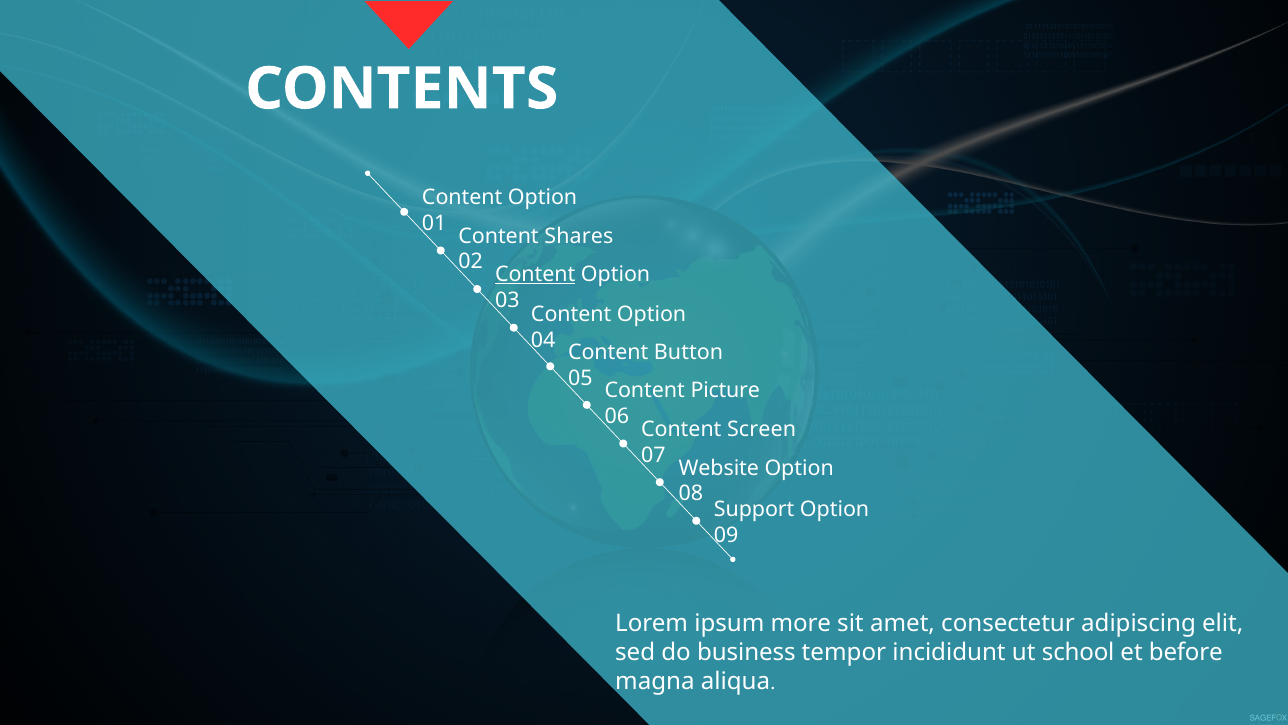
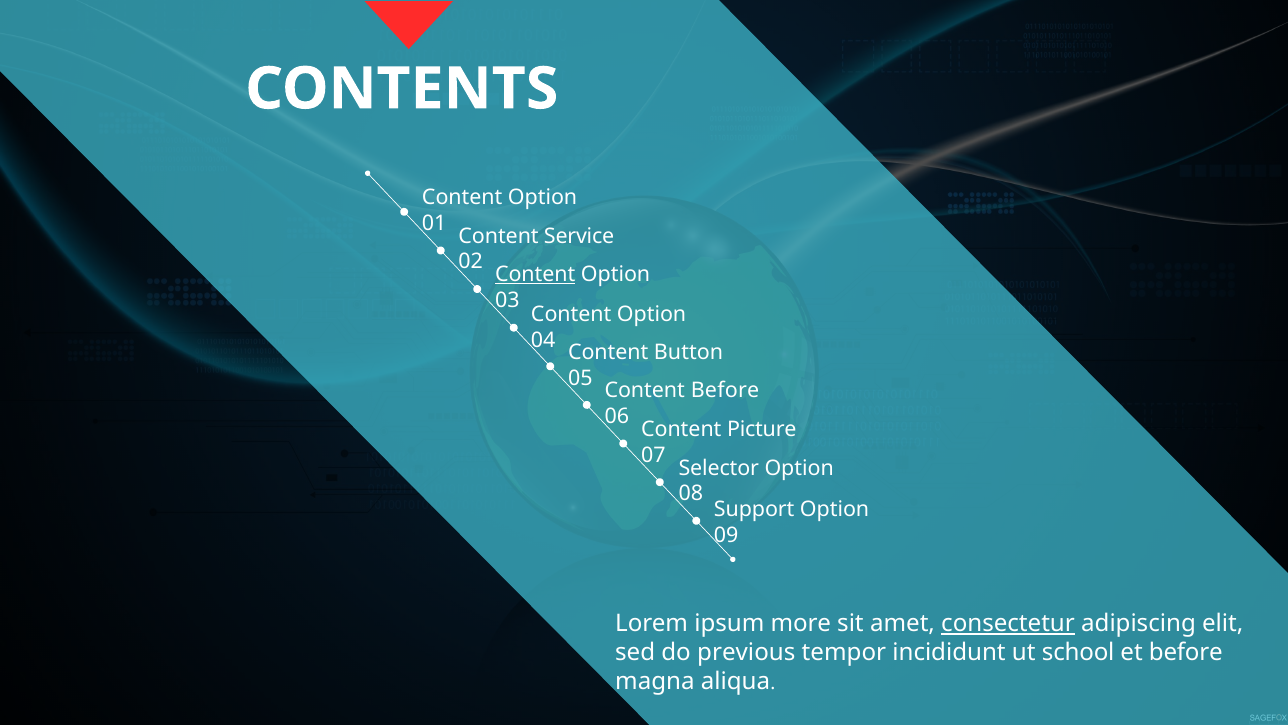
Shares: Shares -> Service (579, 236)
Content Picture: Picture -> Before (725, 390)
Screen: Screen -> Picture (762, 429)
Website: Website -> Selector (719, 468)
consectetur underline: none -> present (1008, 623)
business: business -> previous (746, 652)
